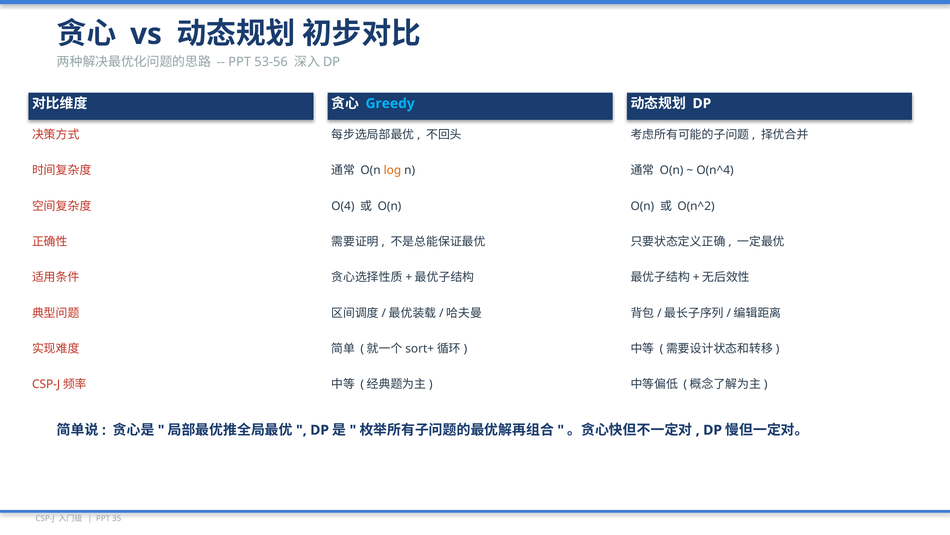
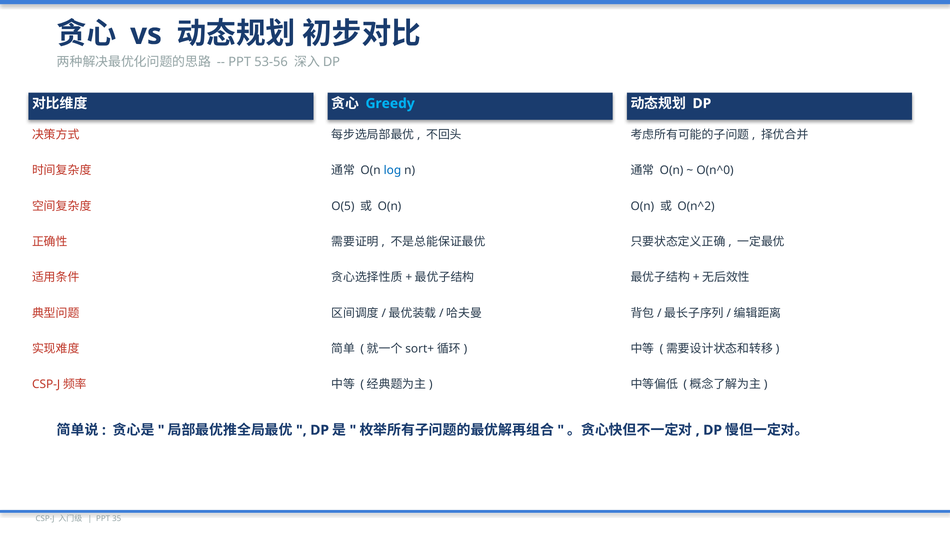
log colour: orange -> blue (392, 170)
O(n^4: O(n^4 -> O(n^0 (715, 170)
O(4: O(4 -> O(5 (343, 206)
